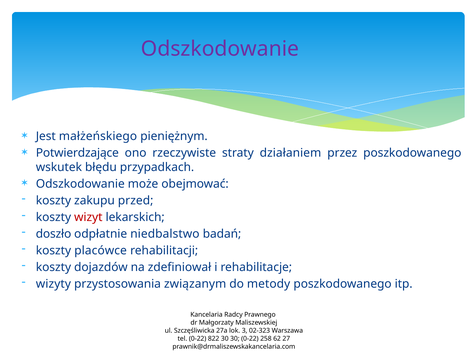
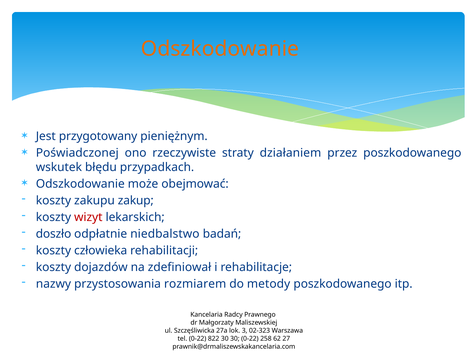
Odszkodowanie colour: purple -> orange (220, 49)
małżeńskiego: małżeńskiego -> przygotowany (98, 136)
Potwierdzające: Potwierdzające -> Poświadczonej (77, 153)
przed: przed -> zakup (136, 201)
placówce: placówce -> człowieka (101, 251)
wizyty: wizyty -> nazwy (53, 284)
związanym: związanym -> rozmiarem (195, 284)
